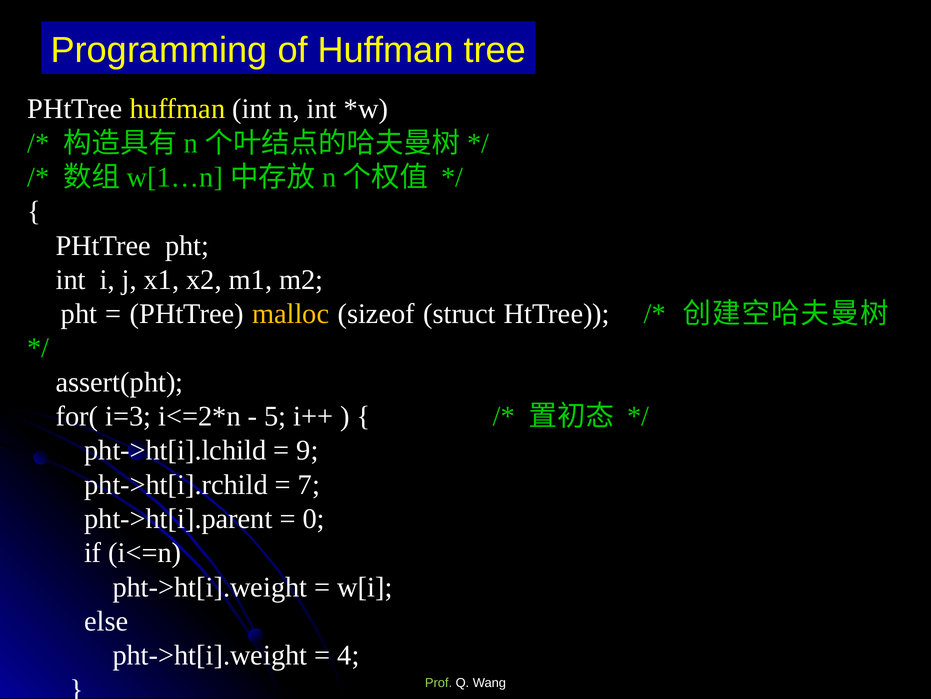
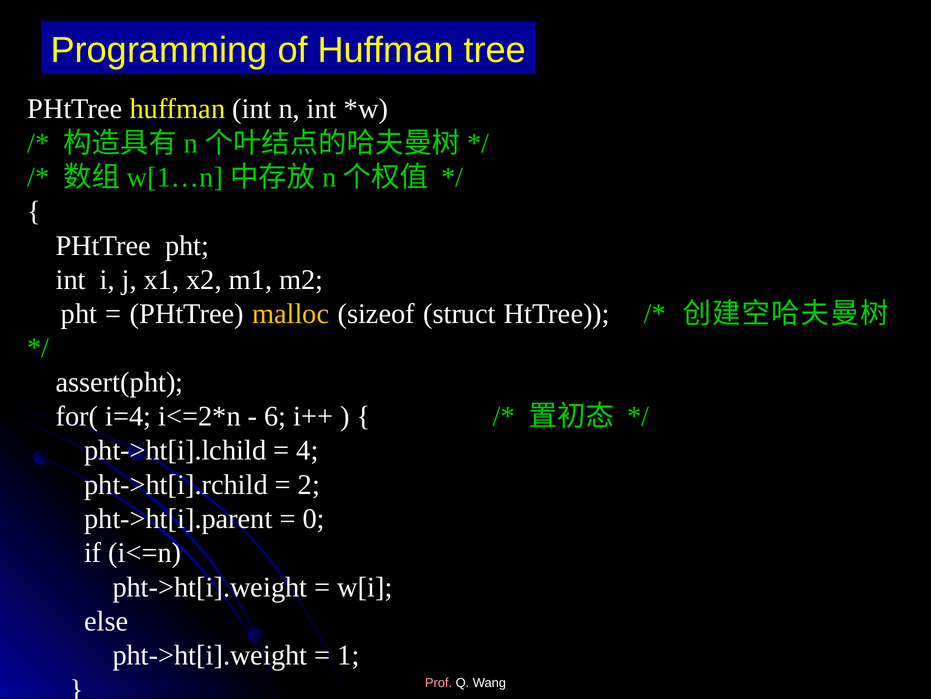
i=3: i=3 -> i=4 (128, 416)
5: 5 -> 6 (275, 416)
9: 9 -> 4 (307, 450)
7: 7 -> 2 (309, 484)
4: 4 -> 1 (348, 655)
Prof colour: light green -> pink (439, 682)
